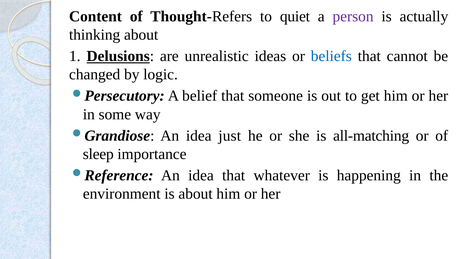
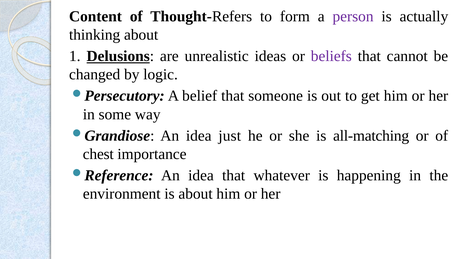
quiet: quiet -> form (295, 16)
beliefs colour: blue -> purple (331, 56)
sleep: sleep -> chest (98, 154)
